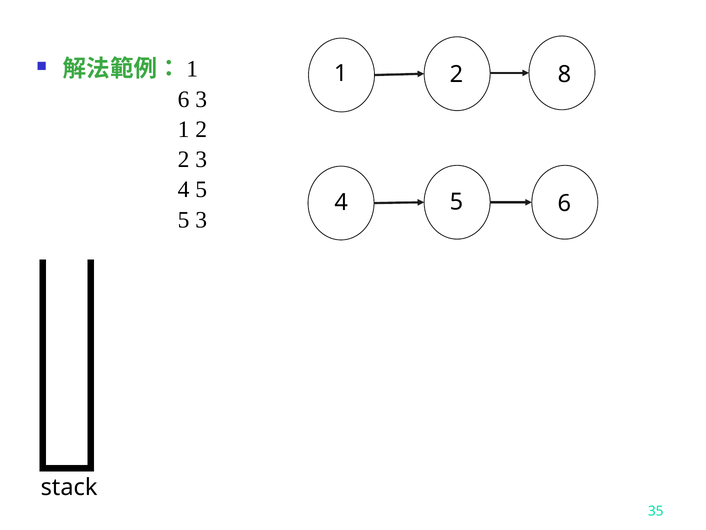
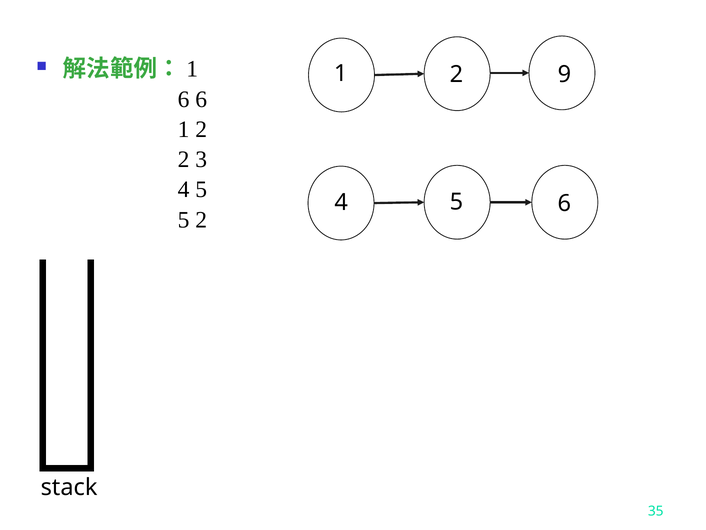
8: 8 -> 9 (564, 74)
6 3: 3 -> 6 (201, 99)
5 3: 3 -> 2 (201, 220)
